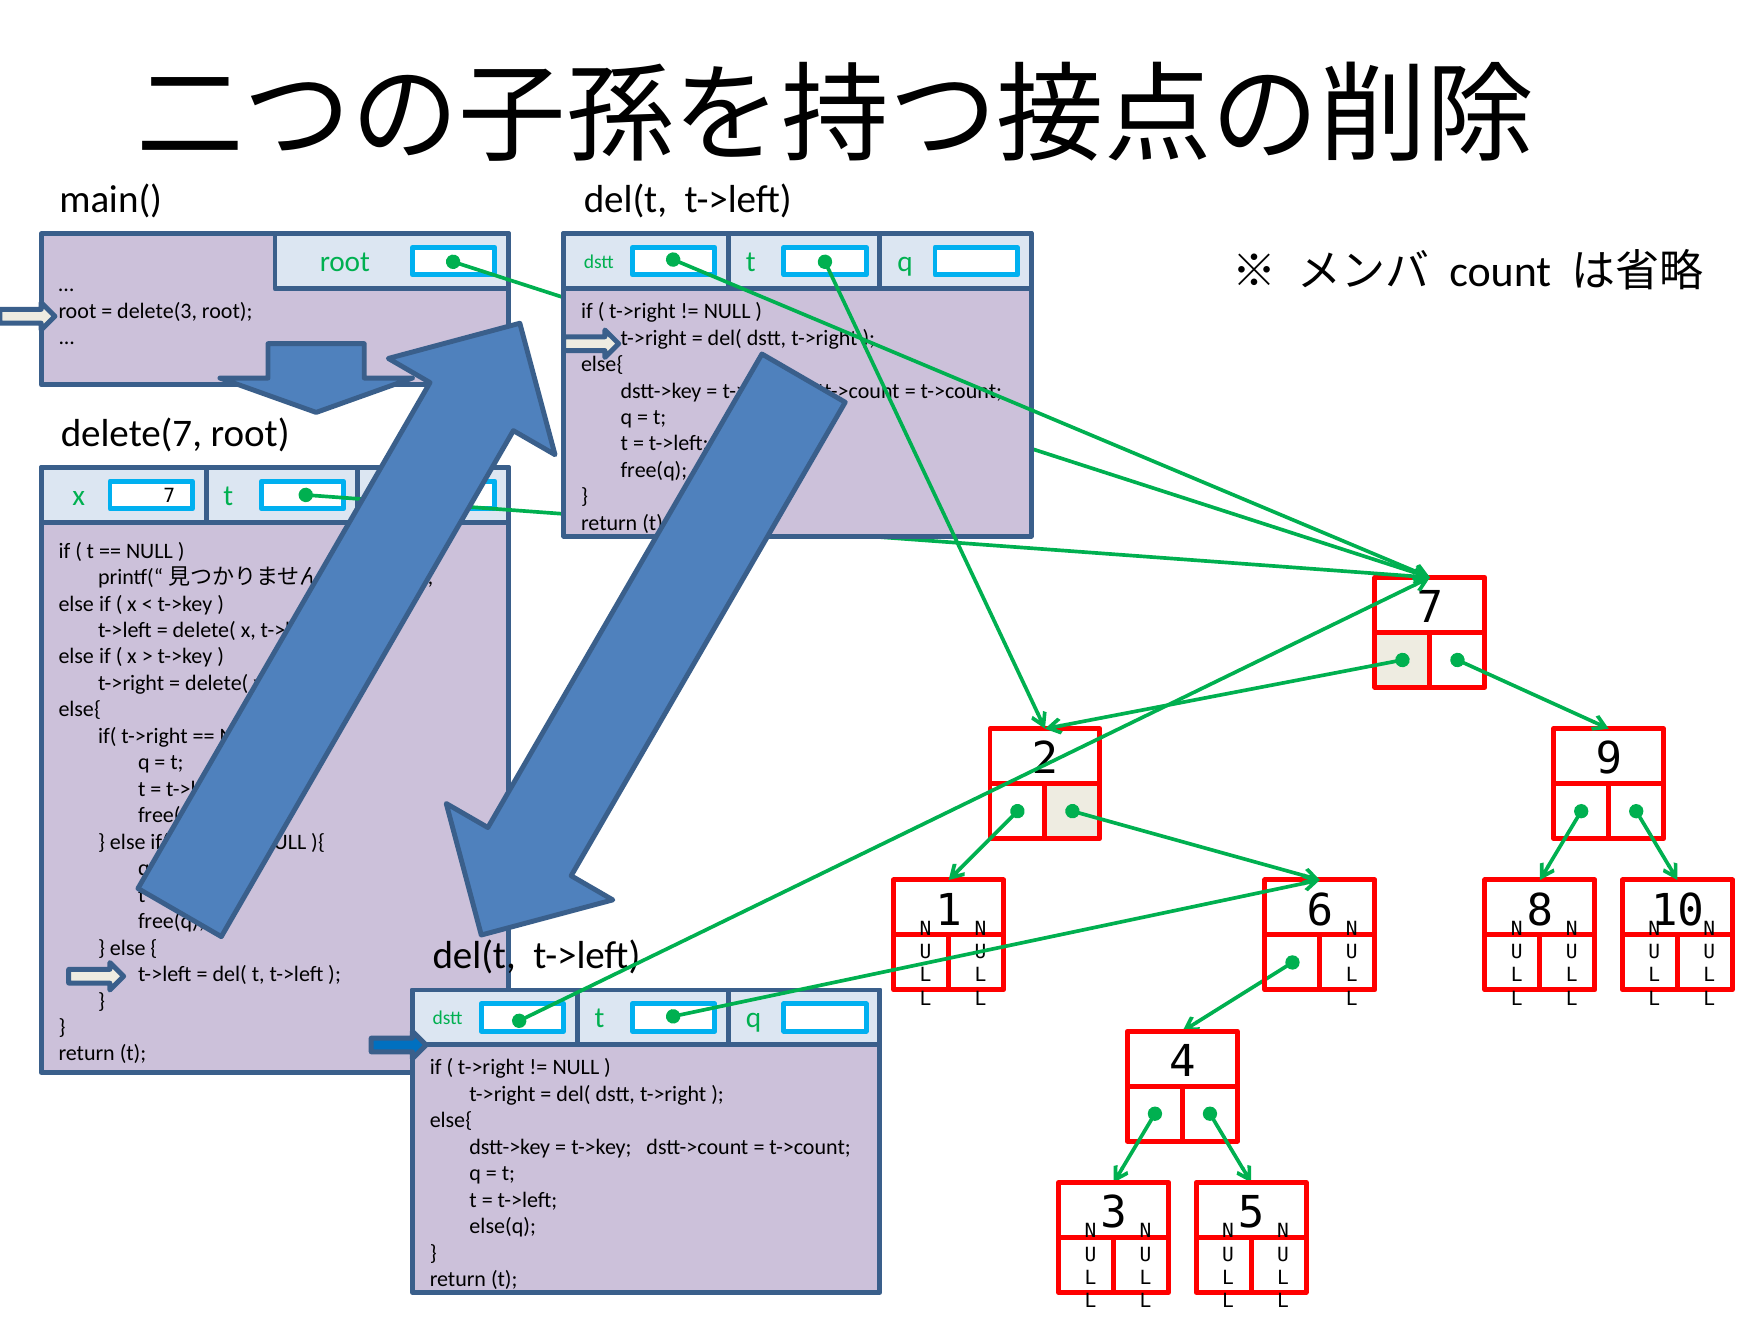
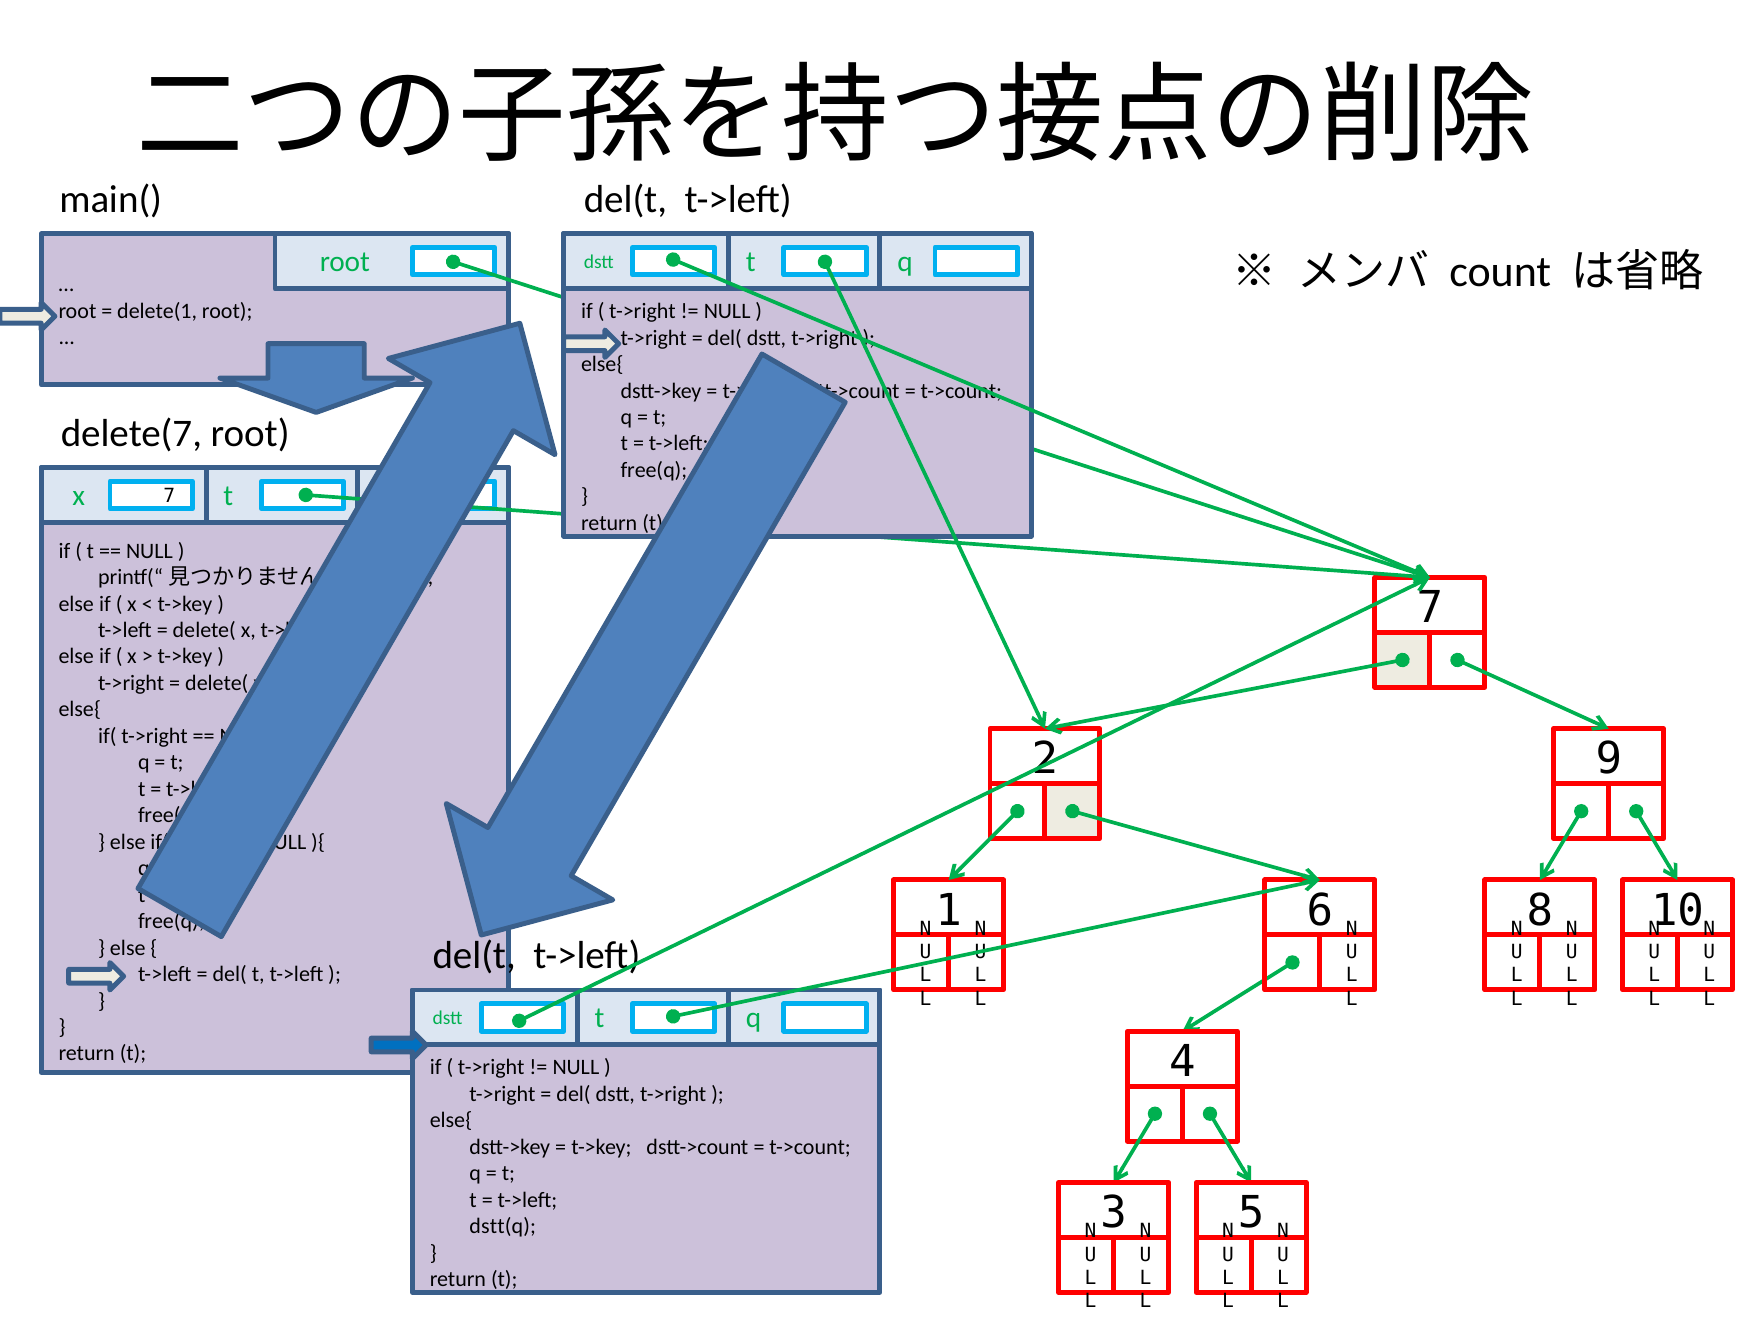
delete(3: delete(3 -> delete(1 (157, 311)
else(q: else(q -> dstt(q (503, 1226)
